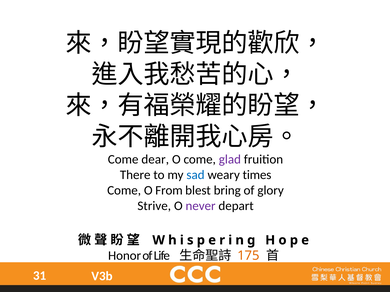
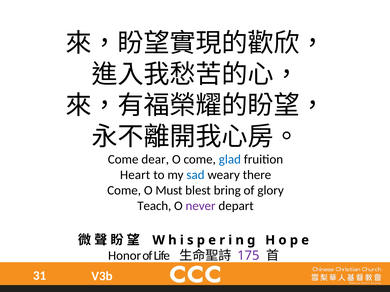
glad colour: purple -> blue (230, 159)
There: There -> Heart (135, 175)
times: times -> there (257, 175)
From: From -> Must (169, 191)
Strive: Strive -> Teach (154, 206)
175 colour: orange -> purple (248, 256)
